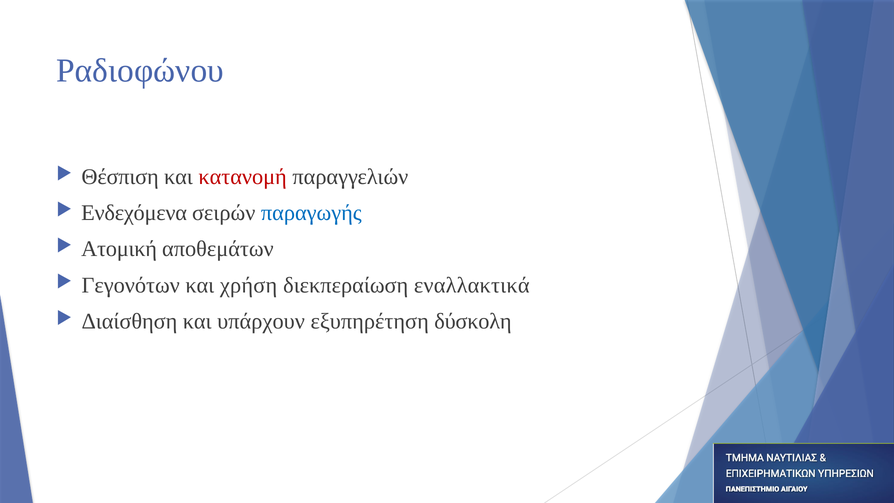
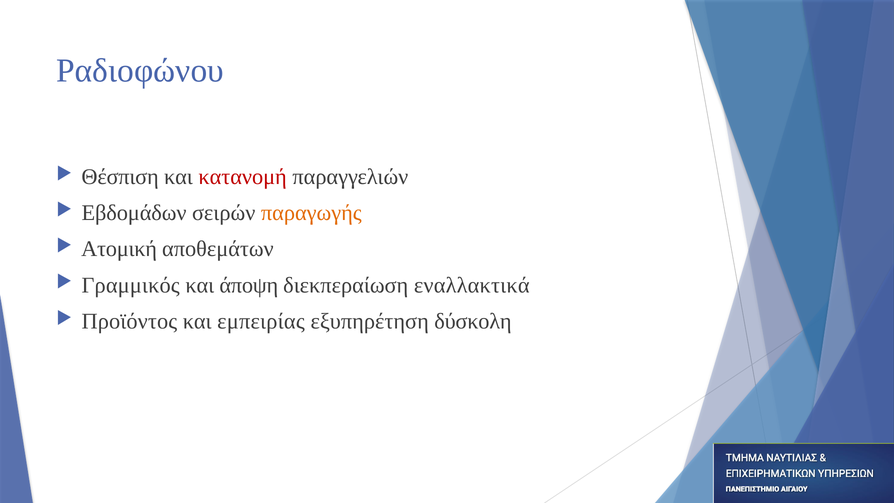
Ενδεχόμενα: Ενδεχόμενα -> Εβδομάδων (134, 213)
παραγωγής colour: blue -> orange (311, 213)
Γεγονότων: Γεγονότων -> Γραμμικός (131, 285)
χρήση: χρήση -> άποψη (249, 285)
Διαίσθηση: Διαίσθηση -> Προϊόντος (129, 321)
υπάρχουν: υπάρχουν -> εμπειρίας (261, 321)
